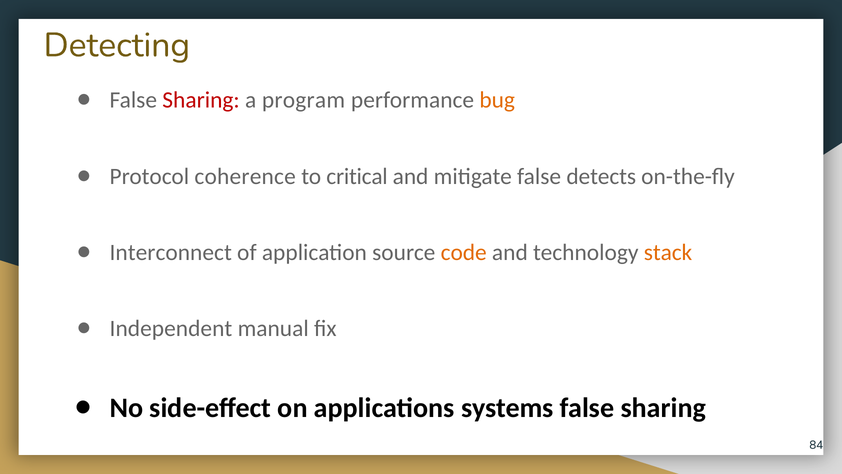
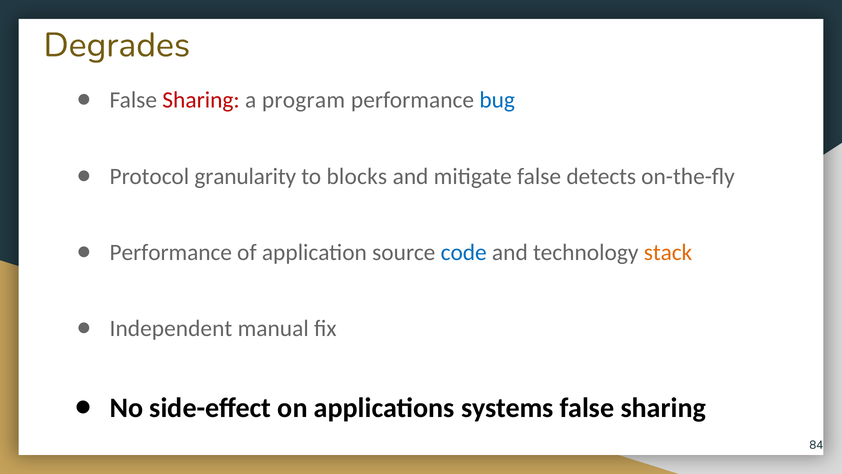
Detecting: Detecting -> Degrades (117, 45)
bug colour: orange -> blue (497, 100)
coherence: coherence -> granularity (245, 176)
critical: critical -> blocks (357, 176)
Interconnect: Interconnect -> Performance (171, 252)
code colour: orange -> blue (464, 252)
